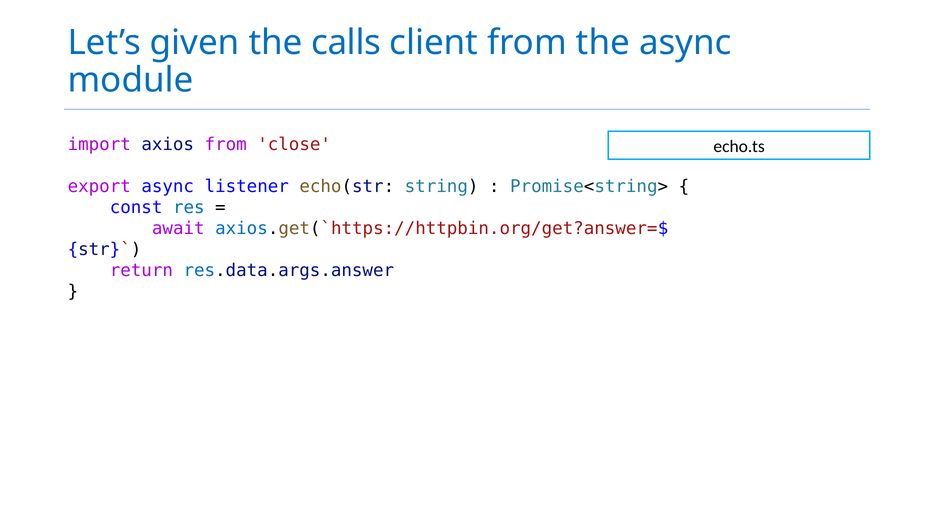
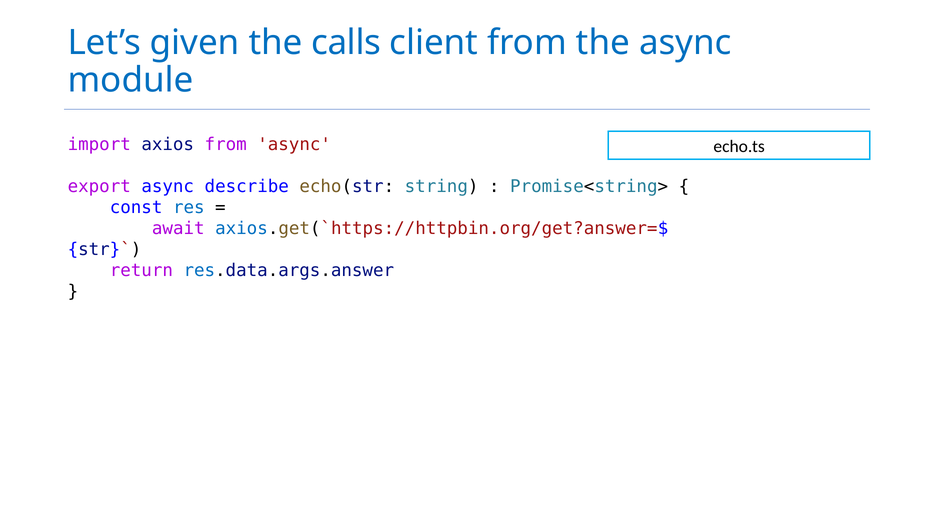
from close: close -> async (294, 144)
listener: listener -> describe (247, 186)
